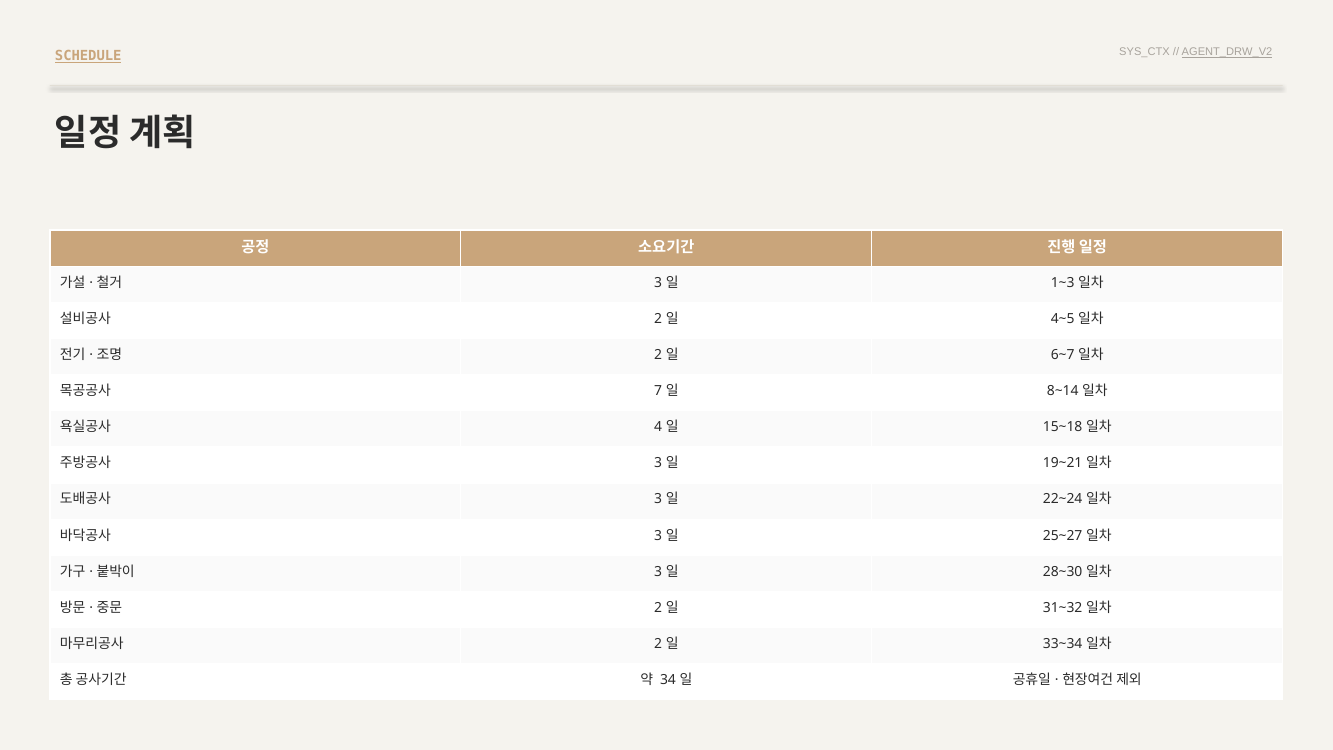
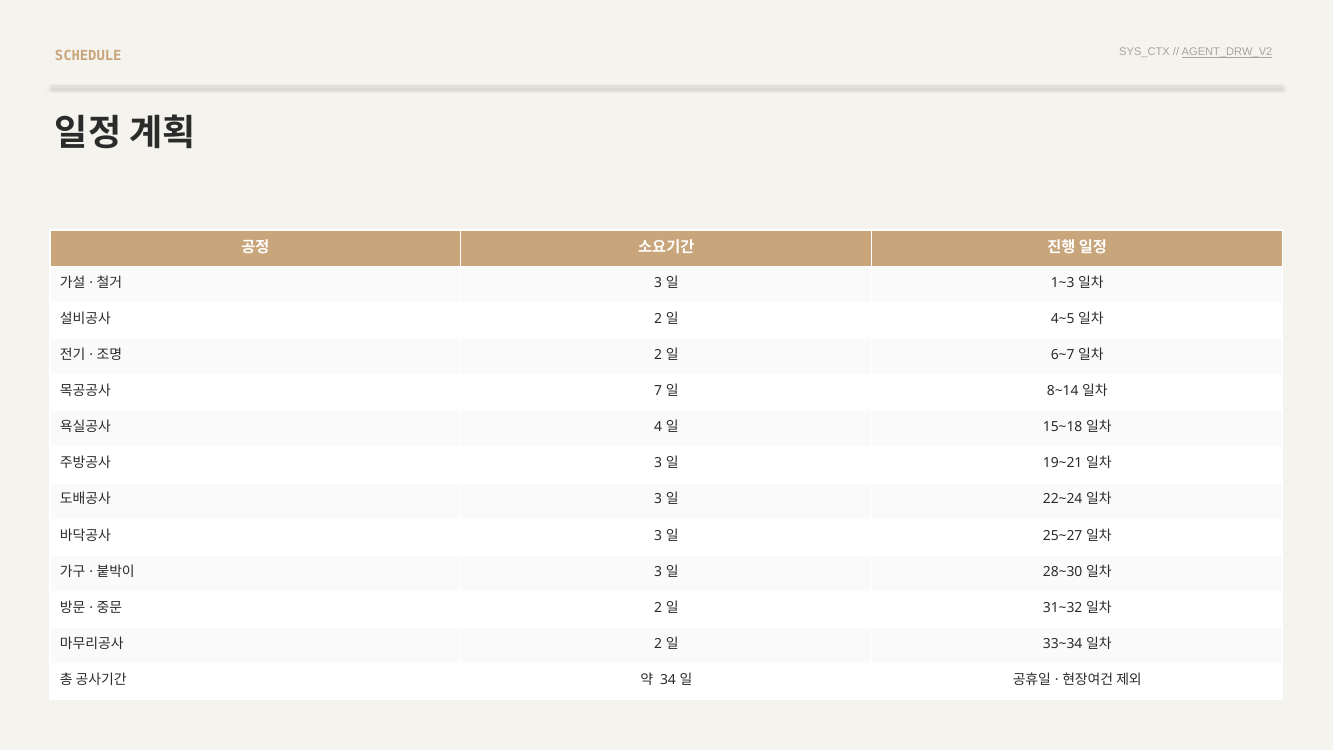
SCHEDULE underline: present -> none (88, 56)
